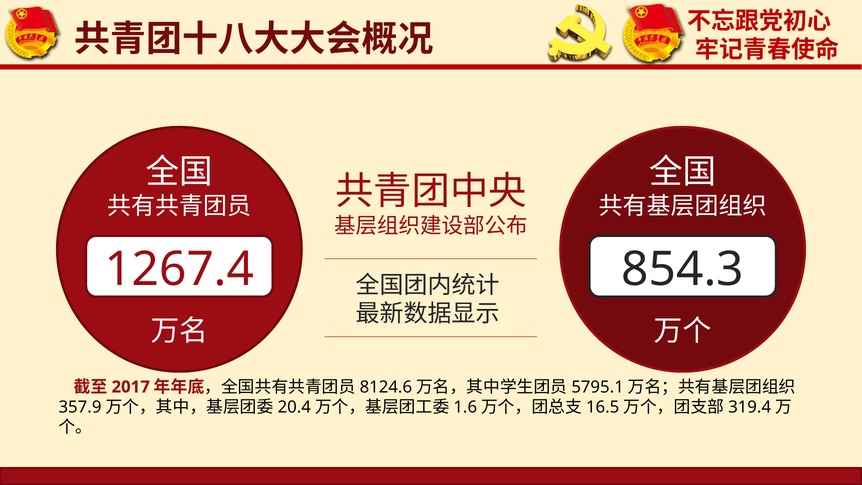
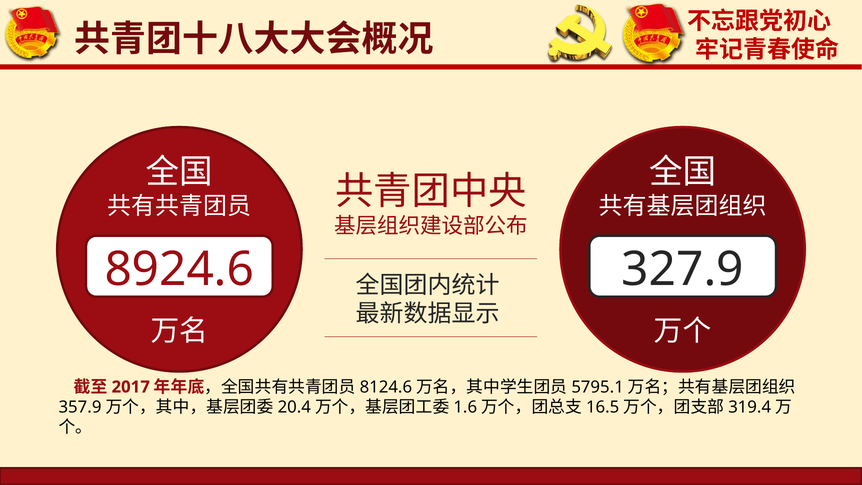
1267.4: 1267.4 -> 8924.6 (179, 270)
854.3: 854.3 -> 327.9 (683, 270)
